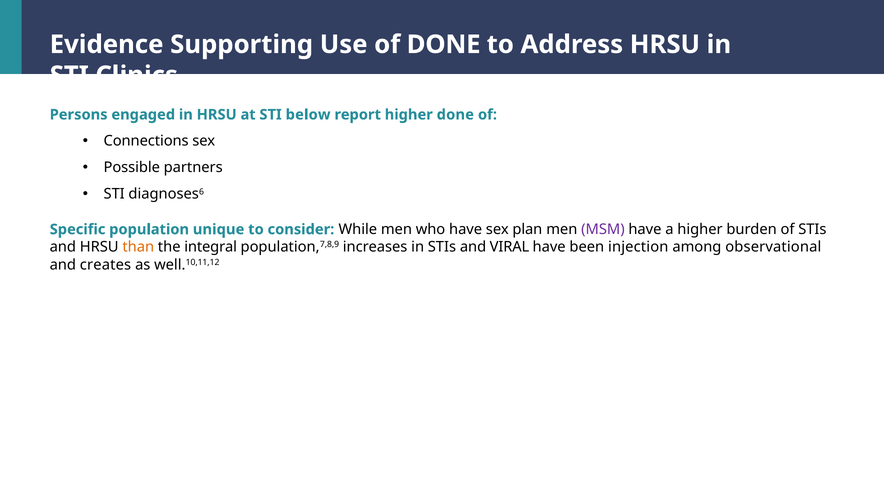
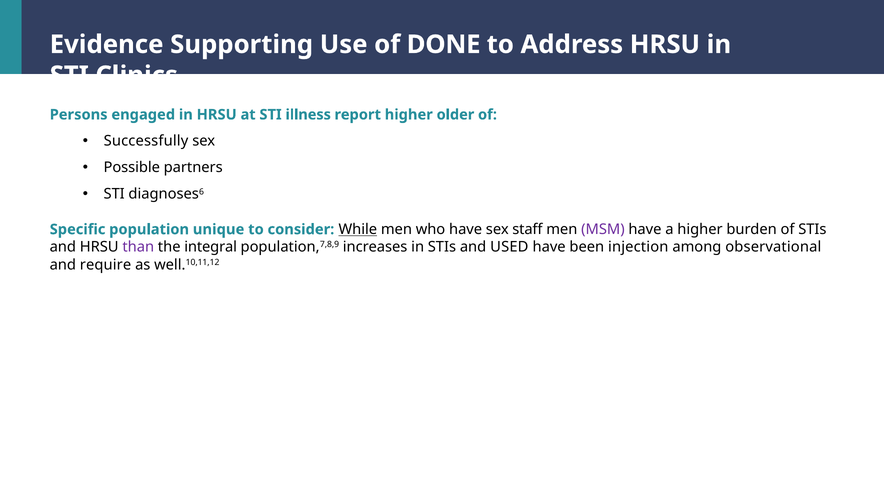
below: below -> illness (308, 115)
higher done: done -> older (455, 115)
Connections: Connections -> Successfully (146, 141)
While underline: none -> present (358, 230)
plan: plan -> staff (527, 230)
than colour: orange -> purple (138, 247)
VIRAL: VIRAL -> USED (509, 247)
creates: creates -> require (106, 265)
